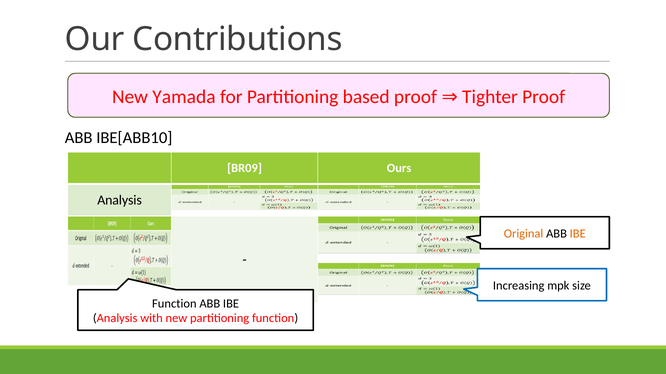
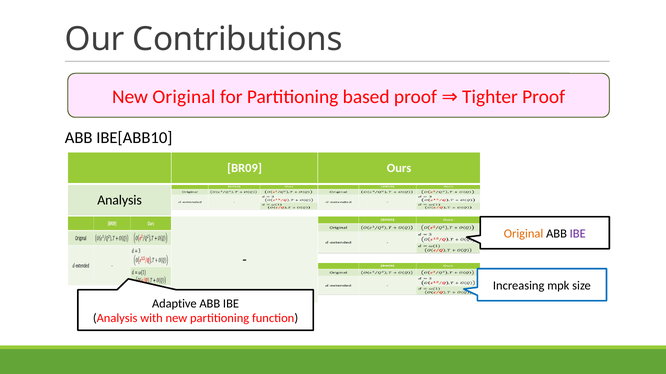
New Yamada: Yamada -> Original (184, 97)
IBE colour: orange -> purple (578, 234)
Function: Function -> Adaptive (174, 304)
